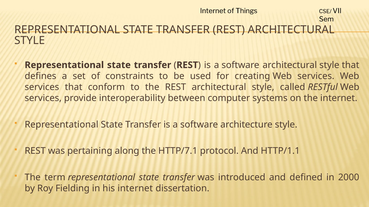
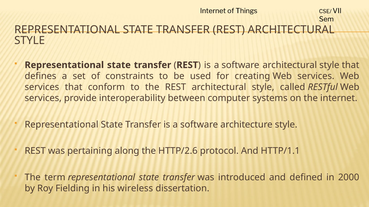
HTTP/7.1: HTTP/7.1 -> HTTP/2.6 (178, 151)
his internet: internet -> wireless (135, 189)
